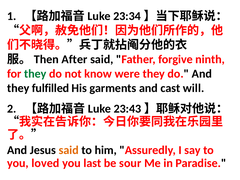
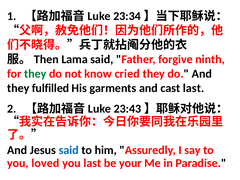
After: After -> Lama (75, 59)
were: were -> cried (127, 74)
cast will: will -> last (194, 88)
said colour: orange -> blue (69, 150)
sour: sour -> your (130, 163)
